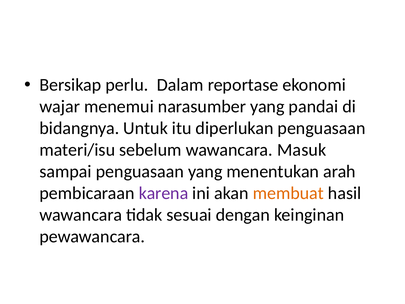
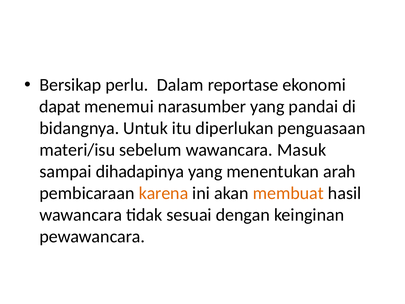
wajar: wajar -> dapat (60, 107)
sampai penguasaan: penguasaan -> dihadapinya (140, 171)
karena colour: purple -> orange (163, 193)
